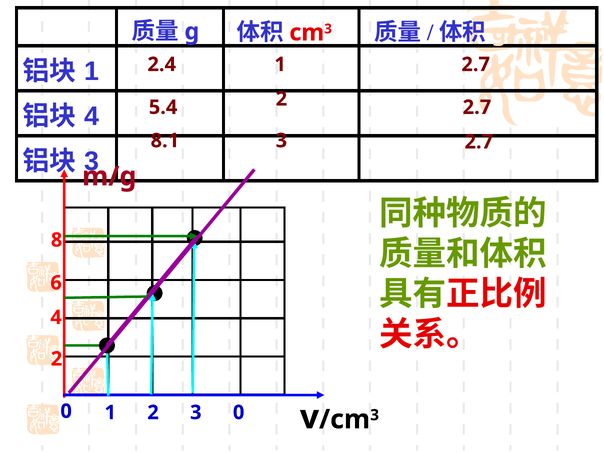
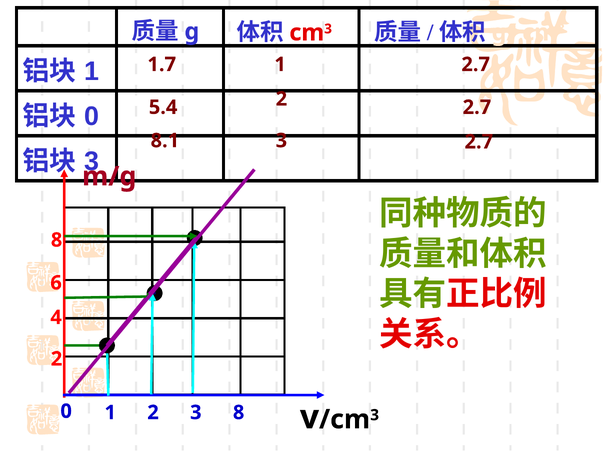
2.4: 2.4 -> 1.7 (162, 64)
4: 4 -> 0 (92, 116)
2 3 0: 0 -> 8 (239, 413)
